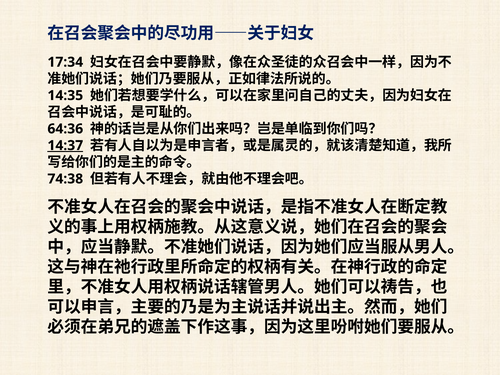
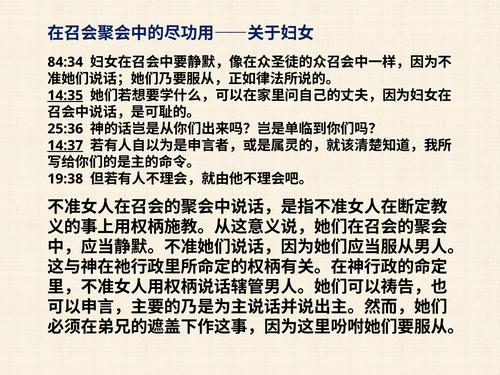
17:34: 17:34 -> 84:34 (65, 62)
14:35 underline: none -> present (65, 95)
64:36: 64:36 -> 25:36 (65, 129)
74:38: 74:38 -> 19:38 (65, 179)
